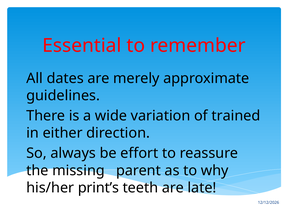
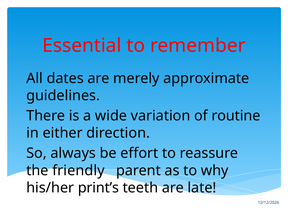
trained: trained -> routine (236, 116)
missing: missing -> friendly (78, 170)
